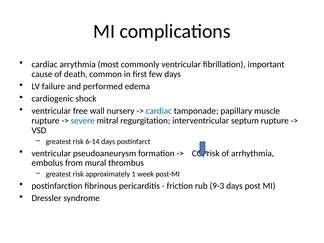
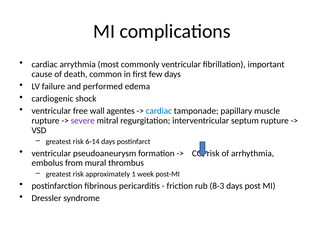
nursery: nursery -> agentes (121, 111)
severe colour: blue -> purple (83, 121)
9-3: 9-3 -> 8-3 (217, 186)
